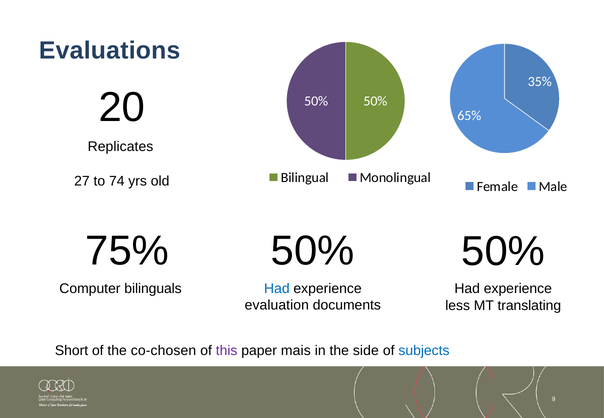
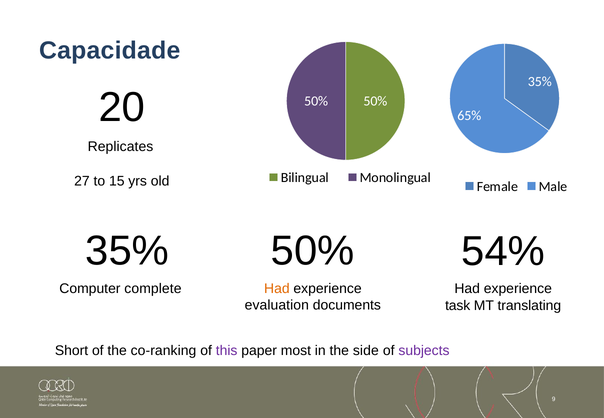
Evaluations: Evaluations -> Capacidade (110, 51)
74: 74 -> 15 (117, 181)
75%: 75% -> 35% (127, 251)
50%: 50% -> 54% (503, 251)
Had colour: blue -> orange (277, 289)
bilinguals: bilinguals -> complete (153, 289)
less: less -> task (458, 306)
co-chosen: co-chosen -> co-ranking (164, 351)
mais: mais -> most (296, 351)
subjects colour: blue -> purple (424, 351)
